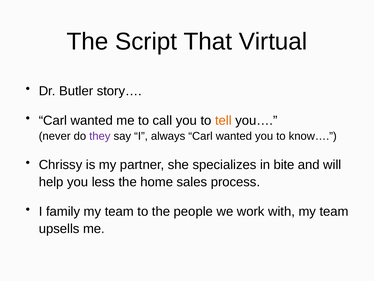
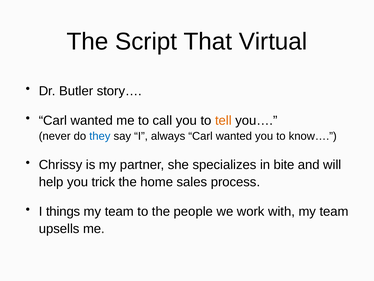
they colour: purple -> blue (100, 136)
less: less -> trick (103, 182)
family: family -> things (63, 211)
